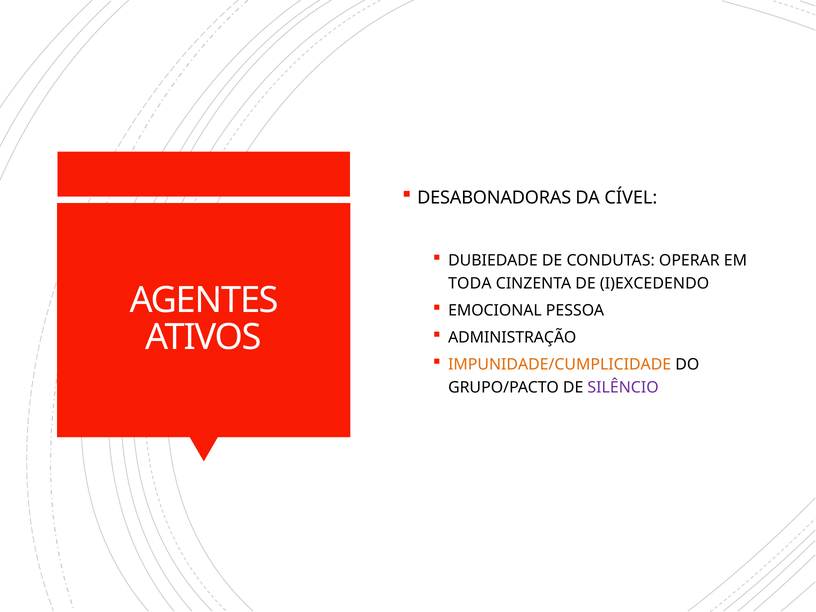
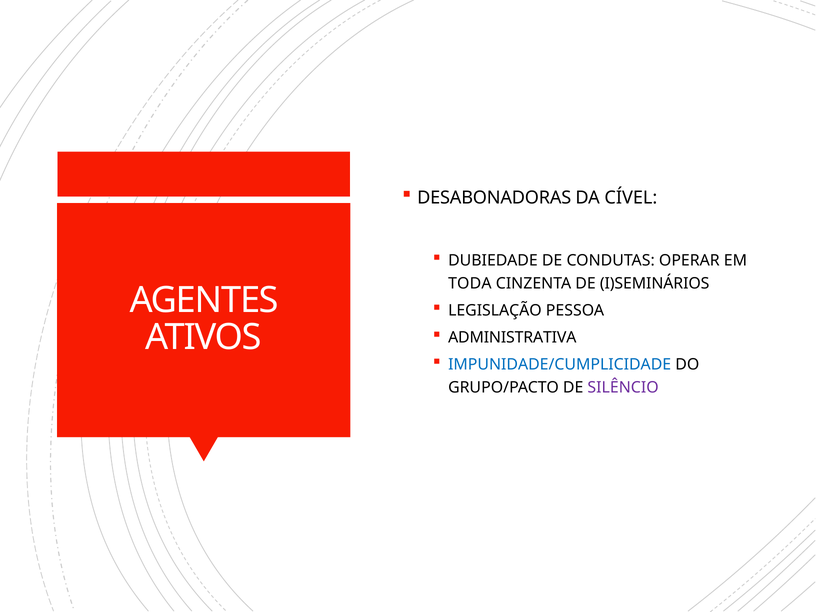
I)EXCEDENDO: I)EXCEDENDO -> I)SEMINÁRIOS (655, 283)
EMOCIONAL: EMOCIONAL -> LEGISLAÇÃO (495, 310)
ADMINISTRAÇÃO: ADMINISTRAÇÃO -> ADMINISTRATIVA (512, 338)
IMPUNIDADE/CUMPLICIDADE colour: orange -> blue (560, 365)
